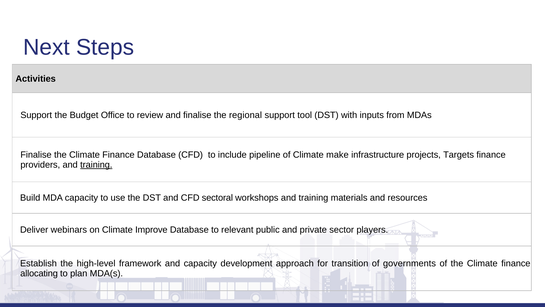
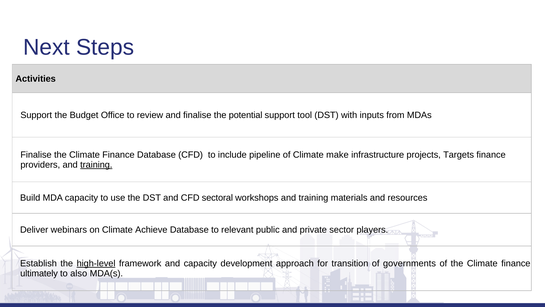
regional: regional -> potential (246, 115)
Improve: Improve -> Achieve (151, 230)
high-level underline: none -> present (96, 263)
allocating: allocating -> ultimately (39, 273)
plan: plan -> also (79, 273)
